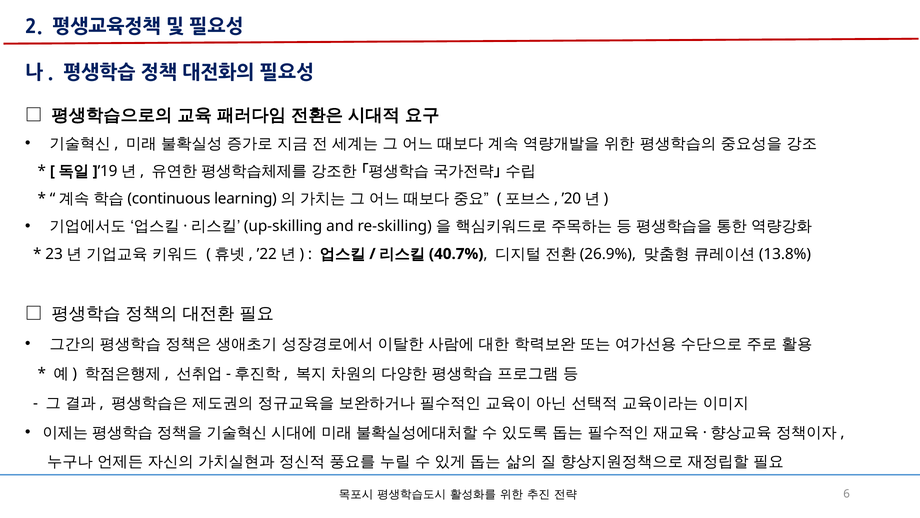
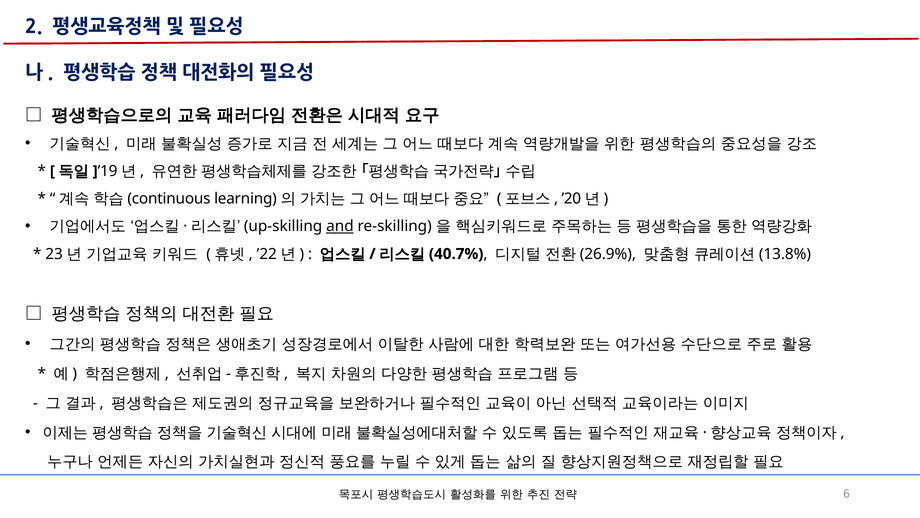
and underline: none -> present (340, 226)
